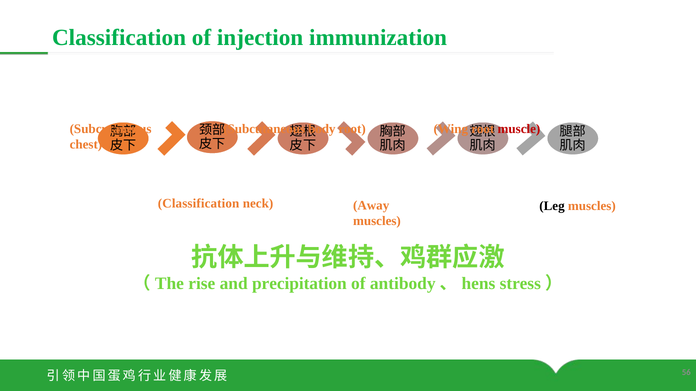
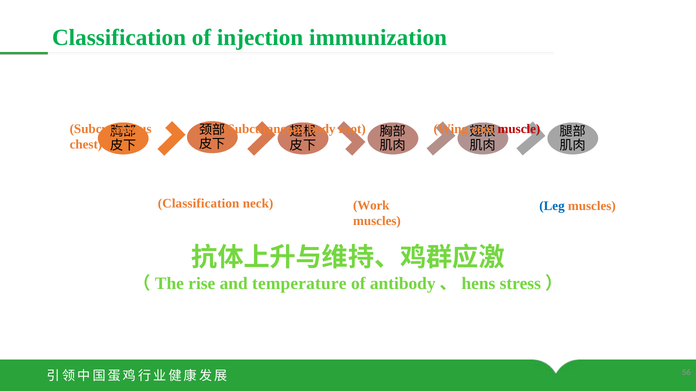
Leg colour: black -> blue (552, 206)
Away: Away -> Work (371, 206)
precipitation: precipitation -> temperature (299, 284)
